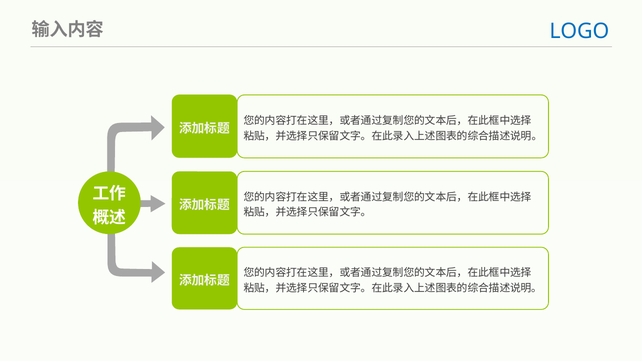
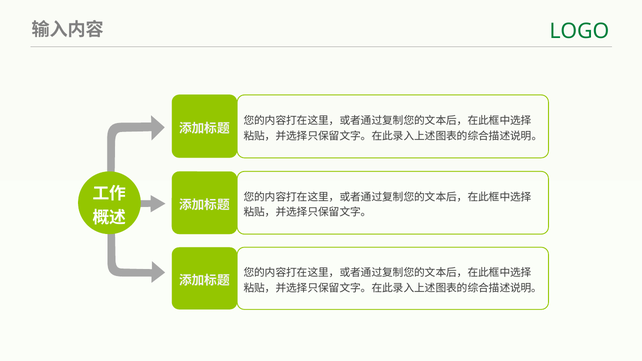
LOGO colour: blue -> green (579, 31)
